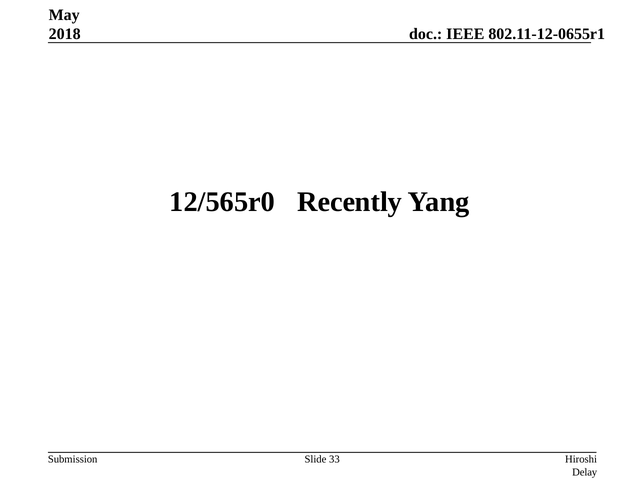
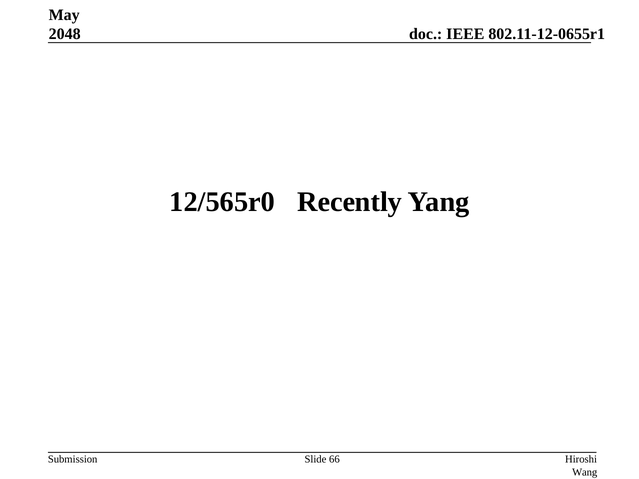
2018: 2018 -> 2048 (65, 34)
33: 33 -> 66 (334, 460)
Delay: Delay -> Wang (585, 472)
